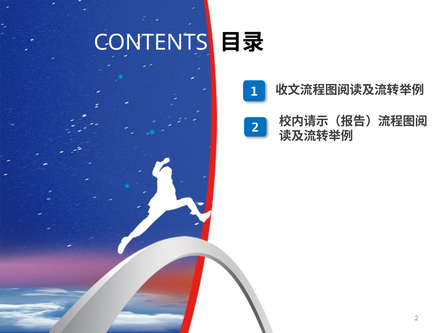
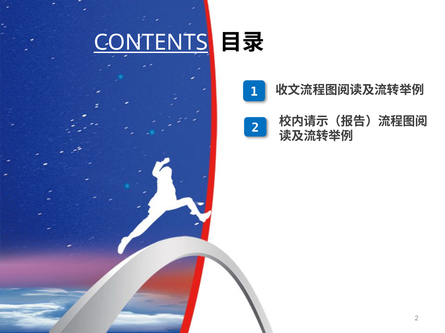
CONTENTS underline: none -> present (151, 43)
